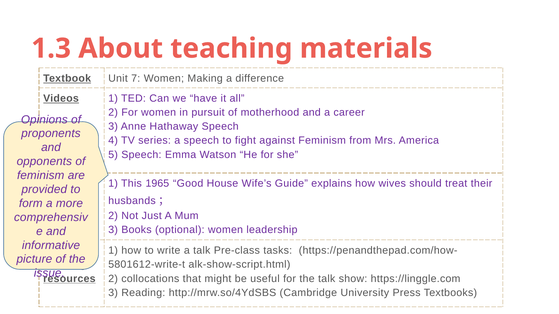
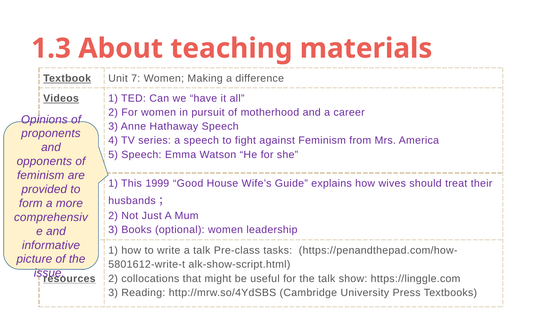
1965: 1965 -> 1999 (157, 184)
